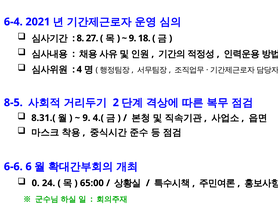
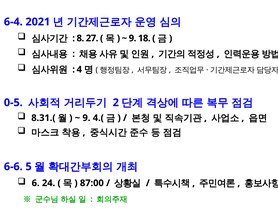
8-5: 8-5 -> 0-5 (13, 102)
6: 6 -> 5 (29, 166)
0: 0 -> 6 (36, 183)
65:00: 65:00 -> 87:00 (92, 183)
